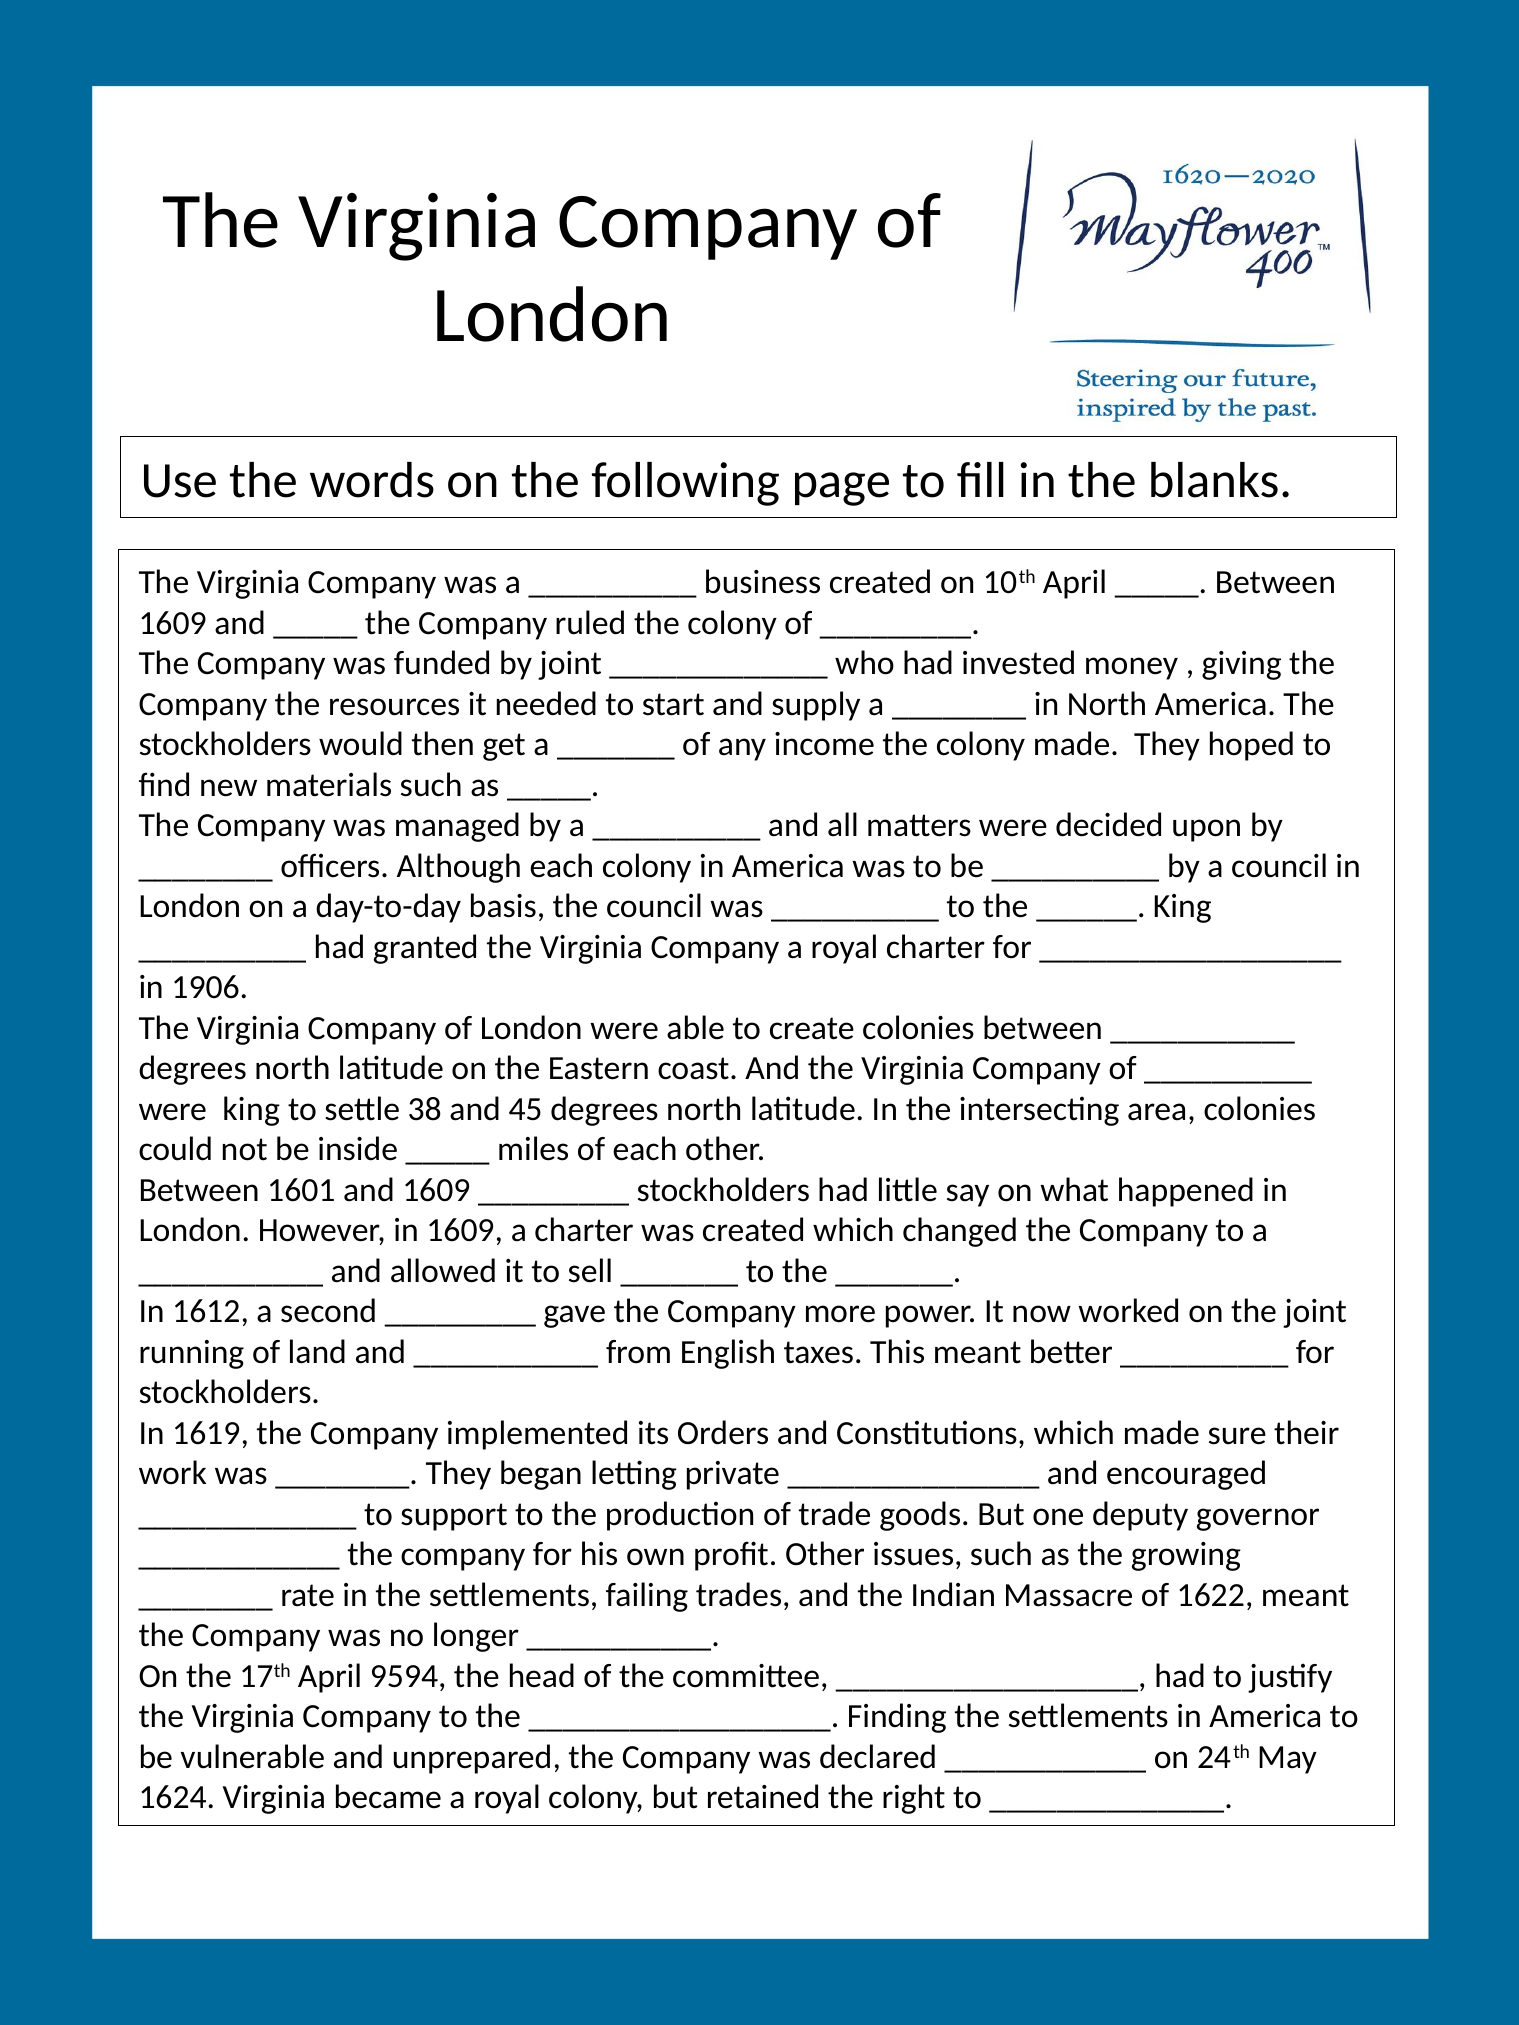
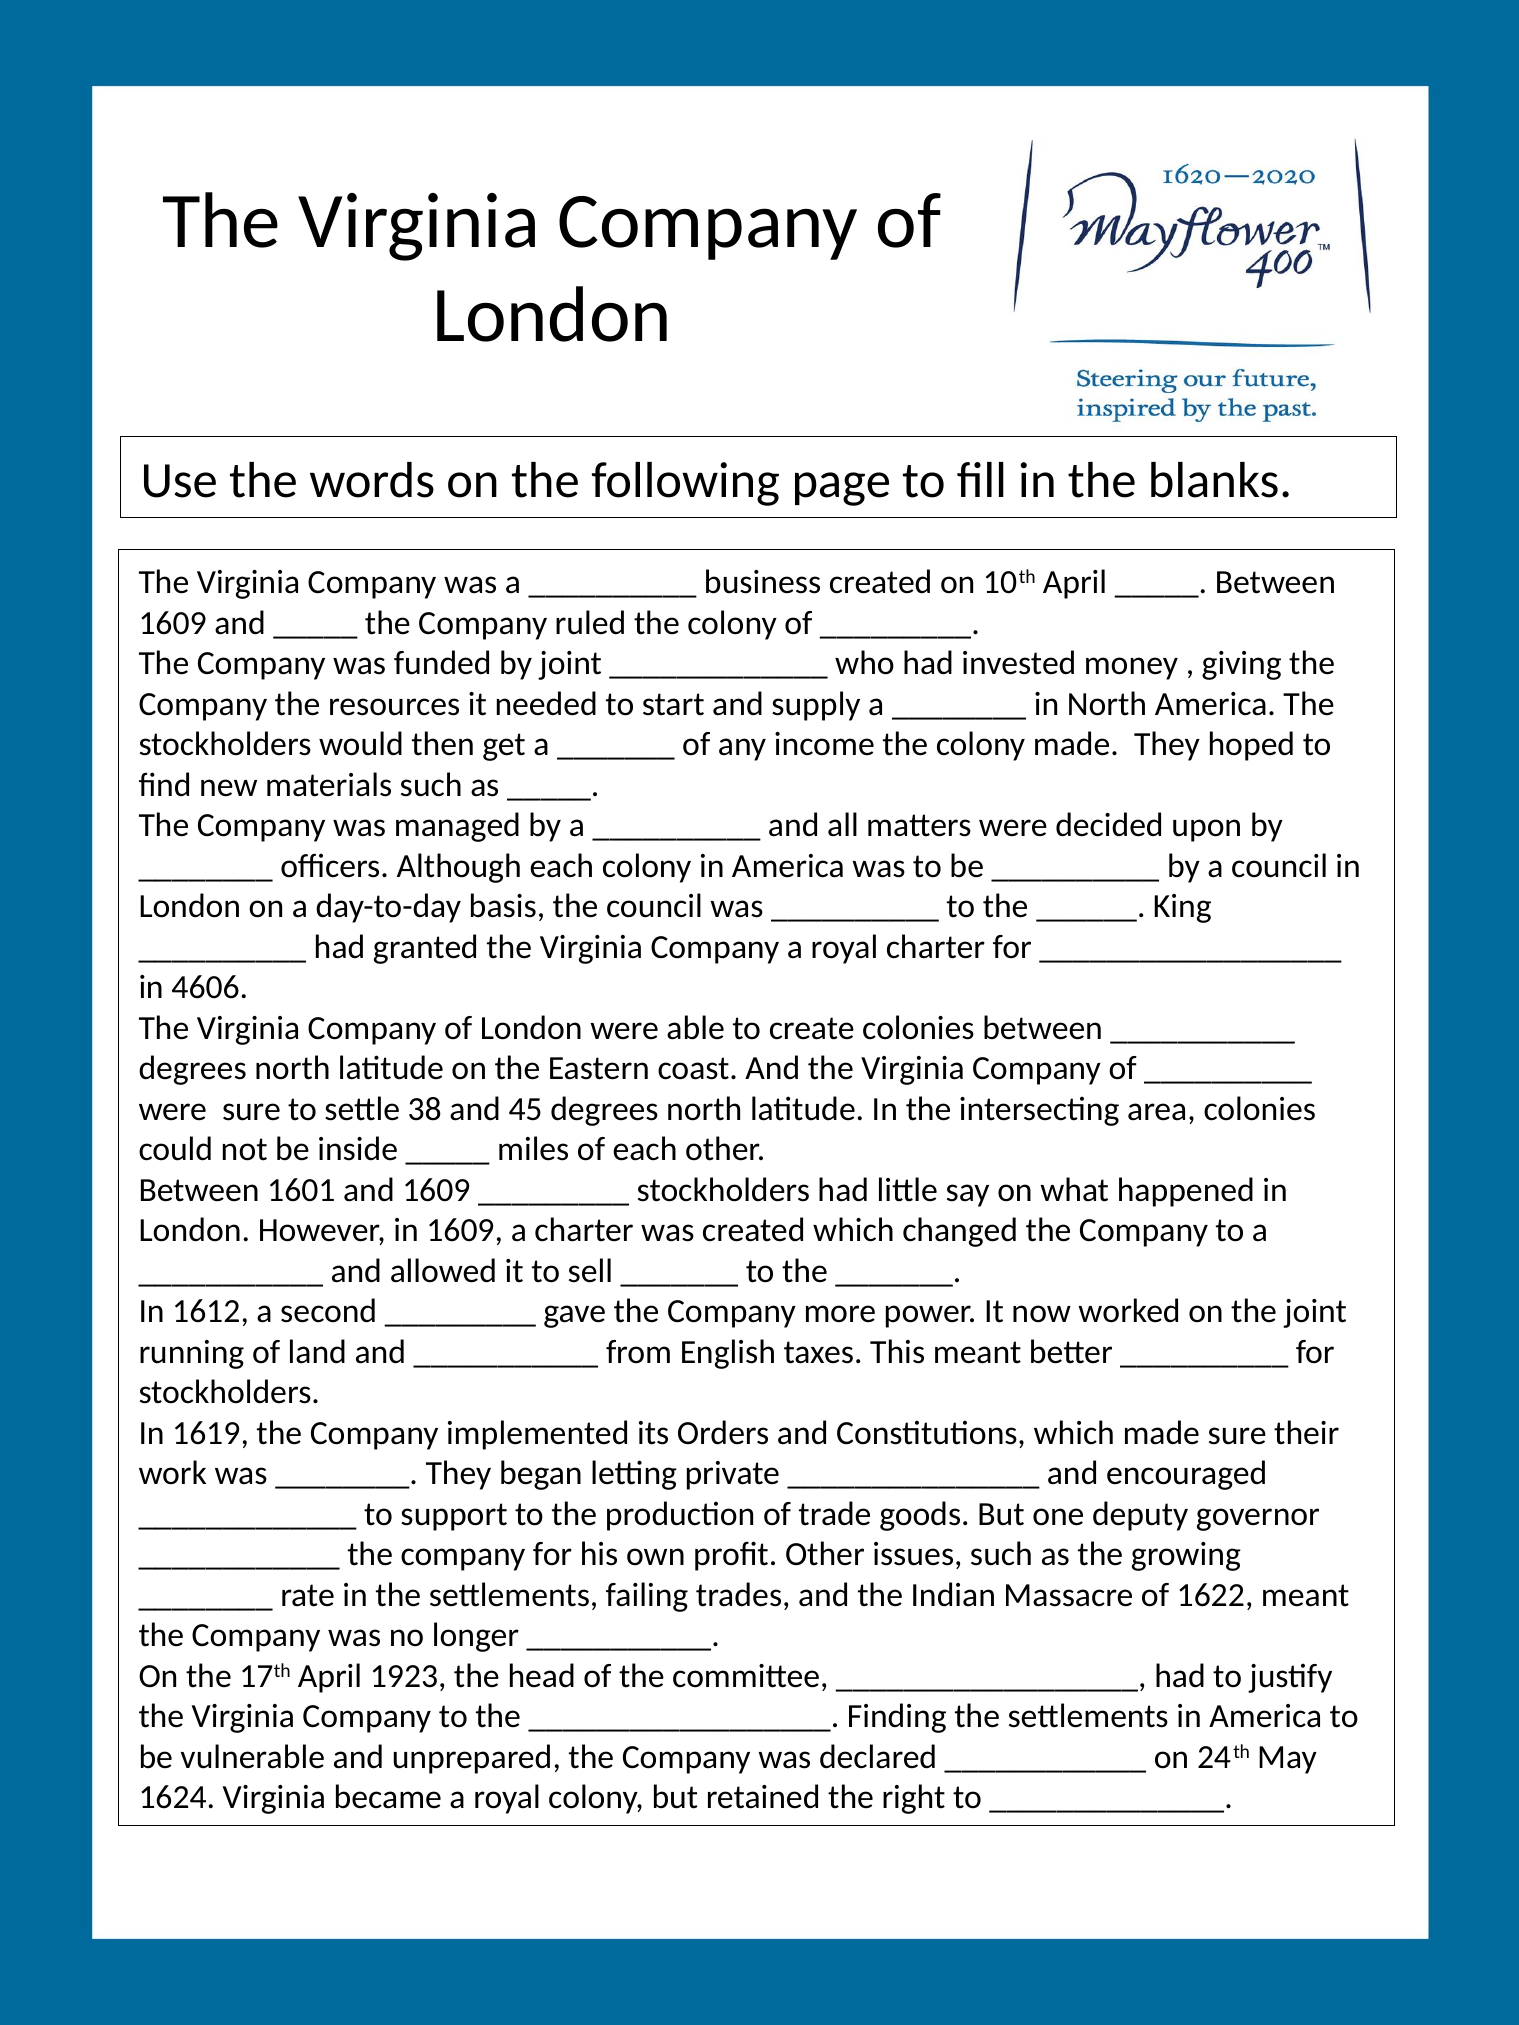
1906: 1906 -> 4606 (210, 988)
were king: king -> sure (251, 1109)
9594: 9594 -> 1923 (408, 1676)
